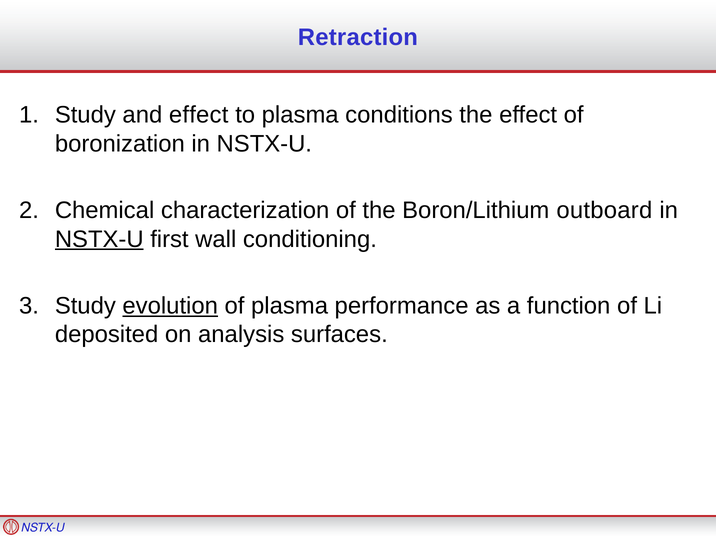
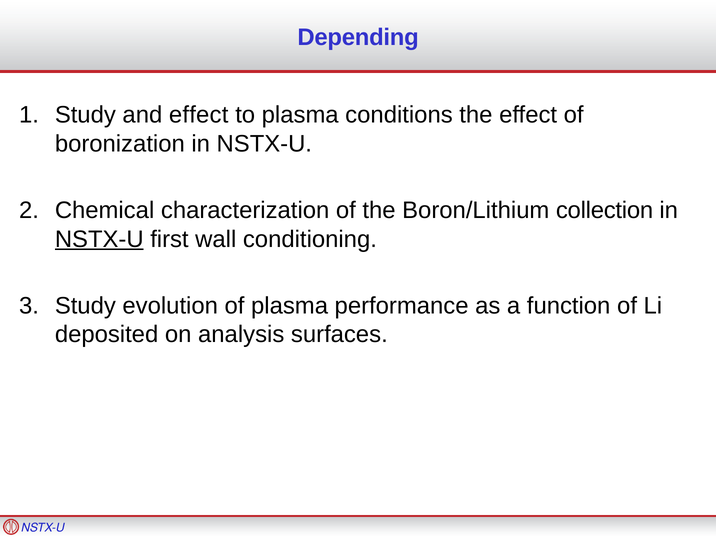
Retraction: Retraction -> Depending (358, 37)
outboard: outboard -> collection (605, 211)
evolution underline: present -> none (170, 306)
